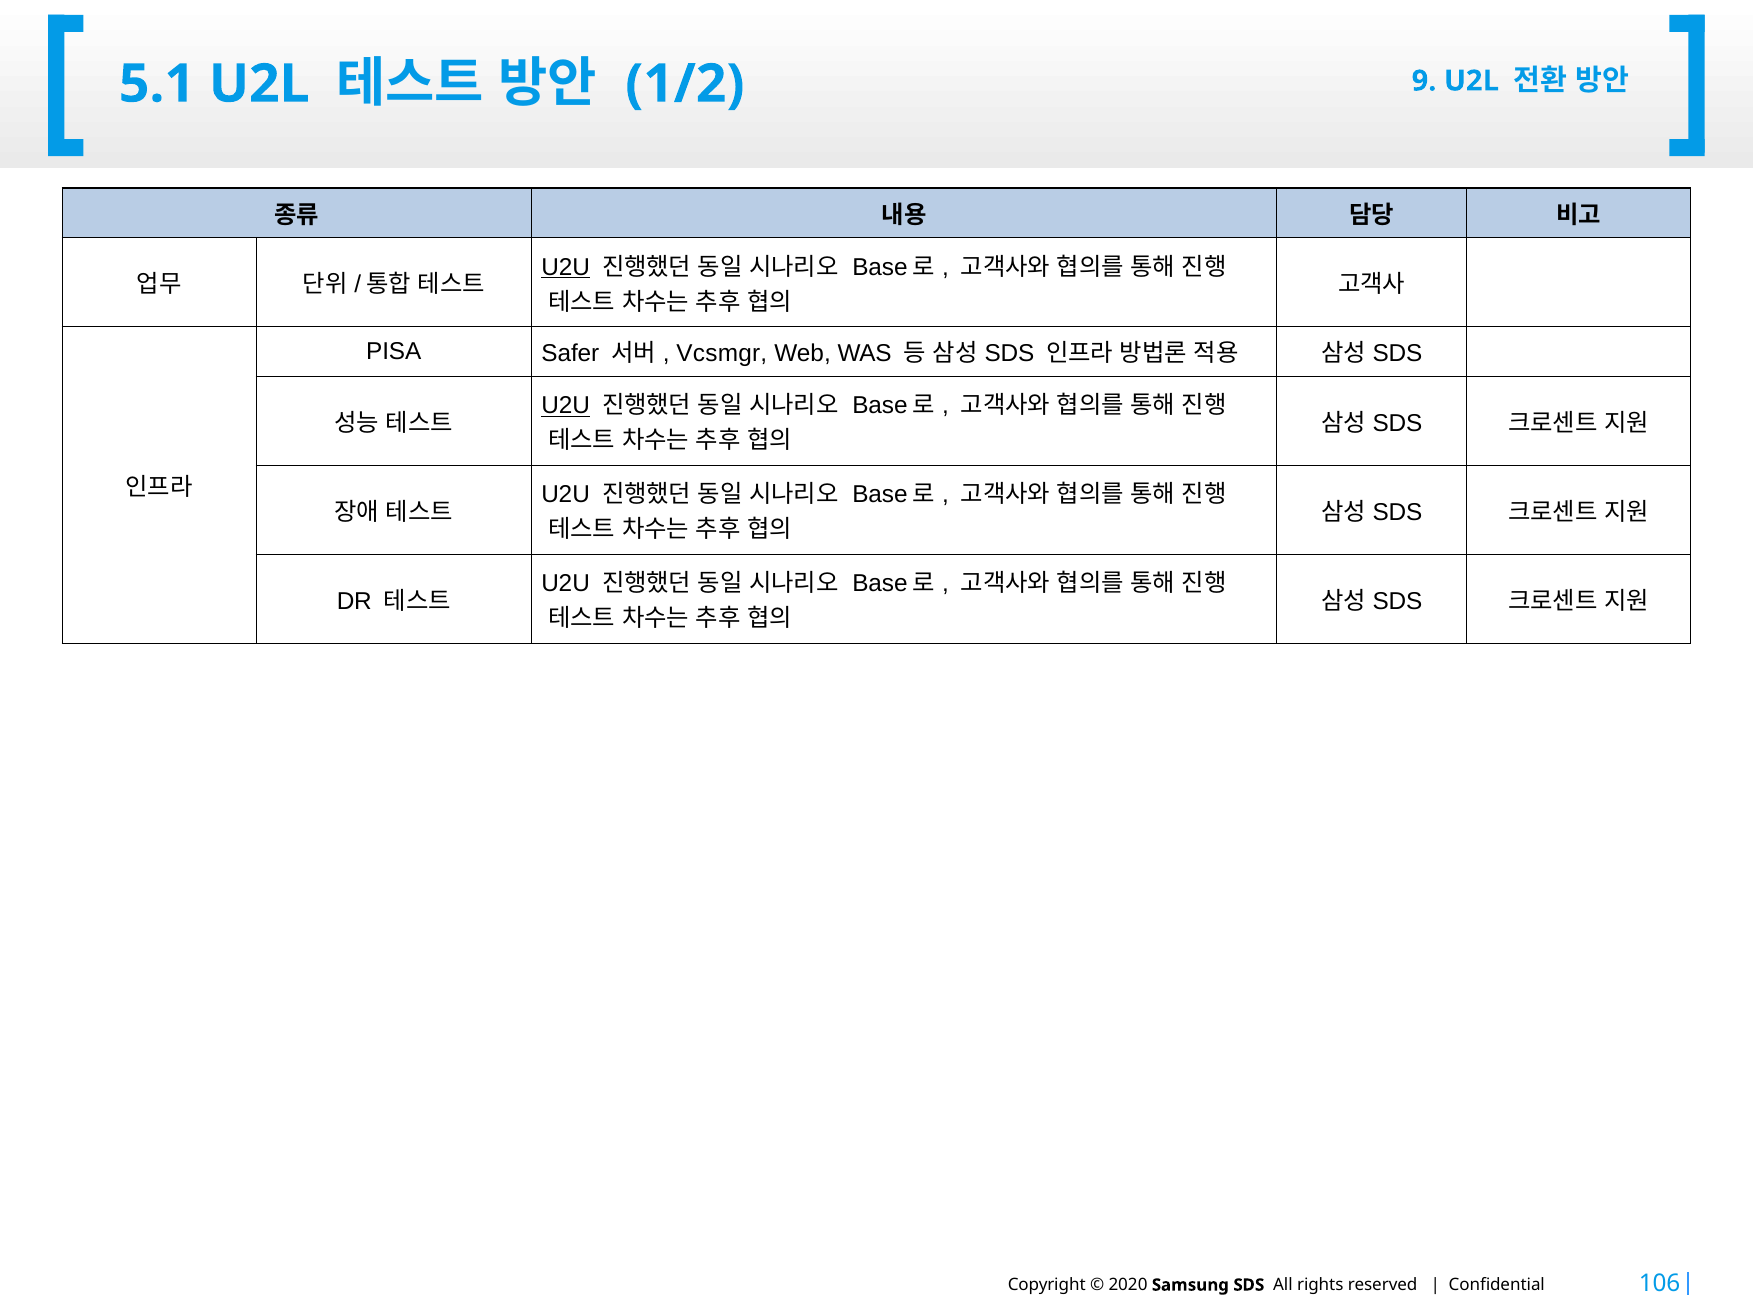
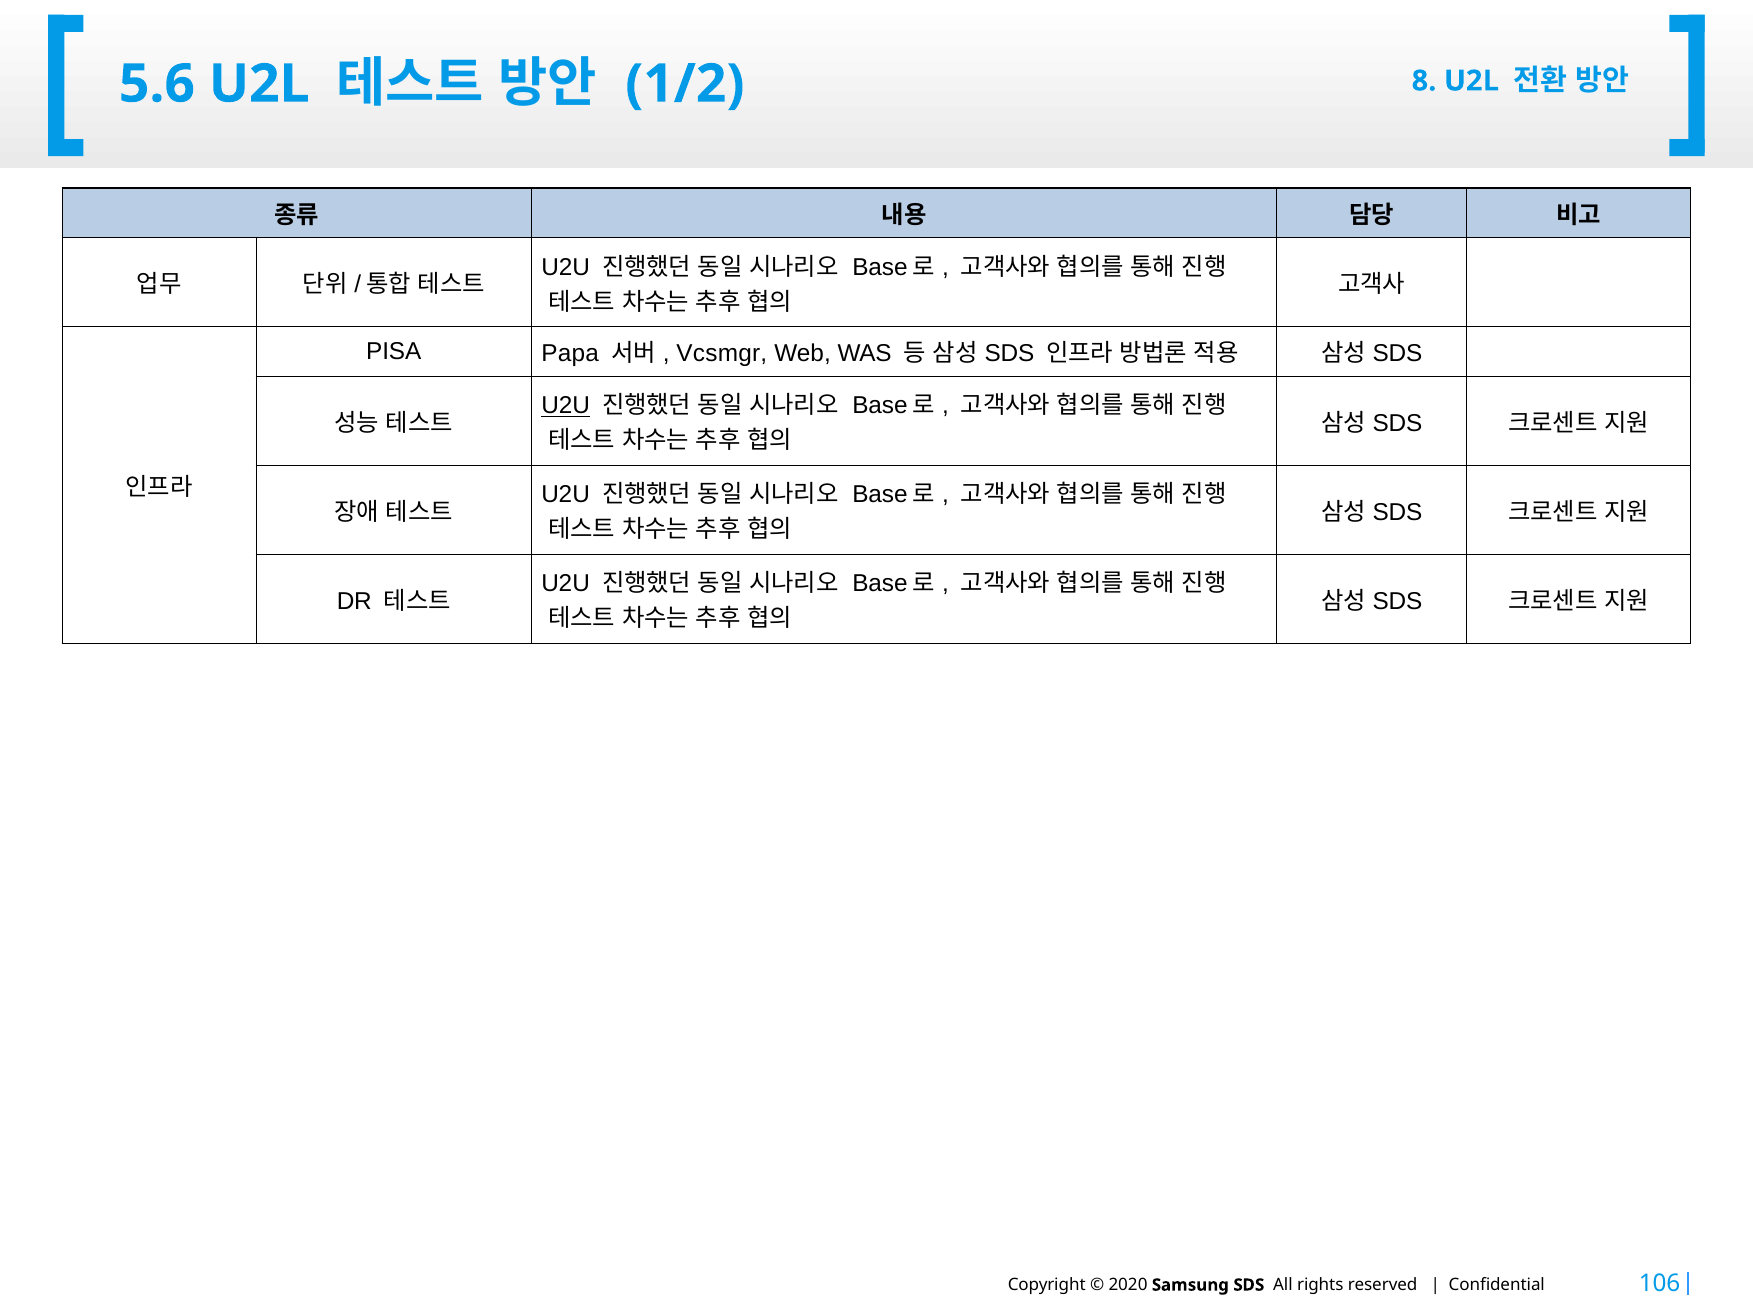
5.1: 5.1 -> 5.6 (157, 84)
9: 9 -> 8 (1424, 81)
U2U underline: present -> none (566, 267)
Safer: Safer -> Papa (570, 354)
